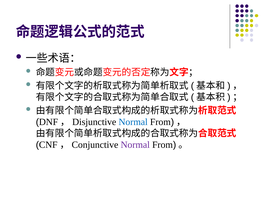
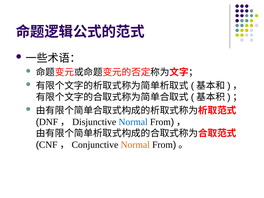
Normal colour: purple -> orange (135, 145)
